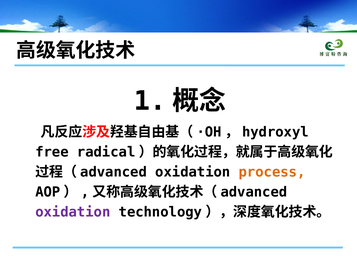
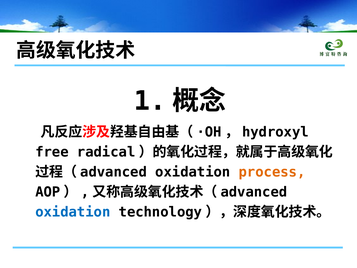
oxidation colour: purple -> blue (73, 212)
